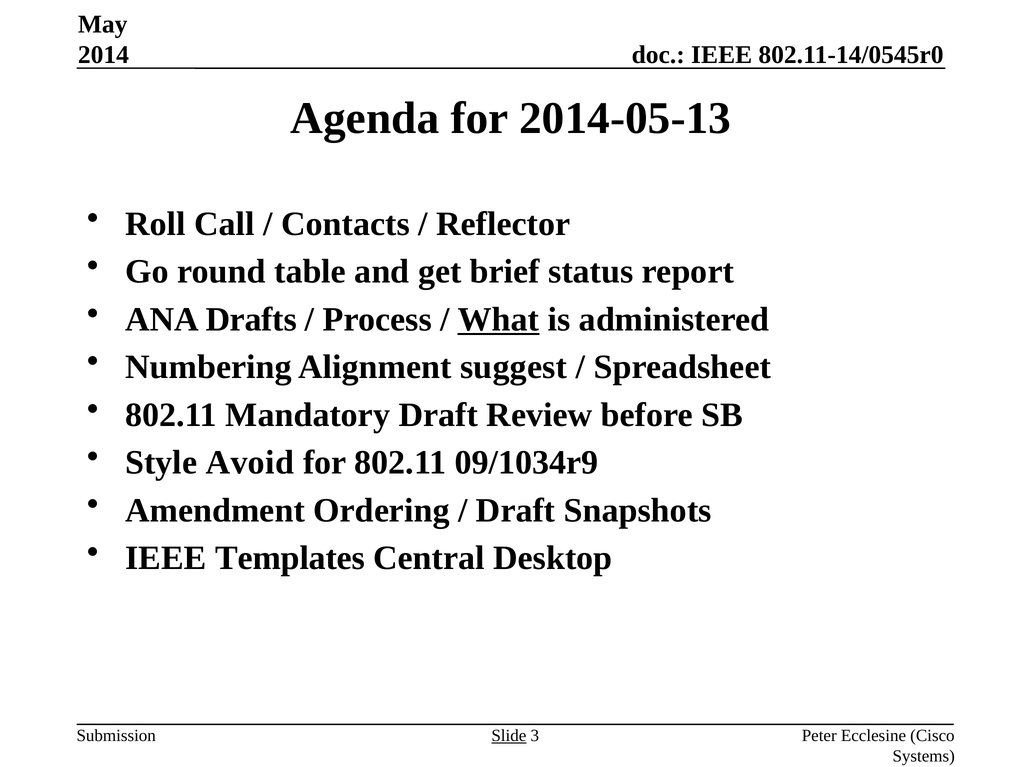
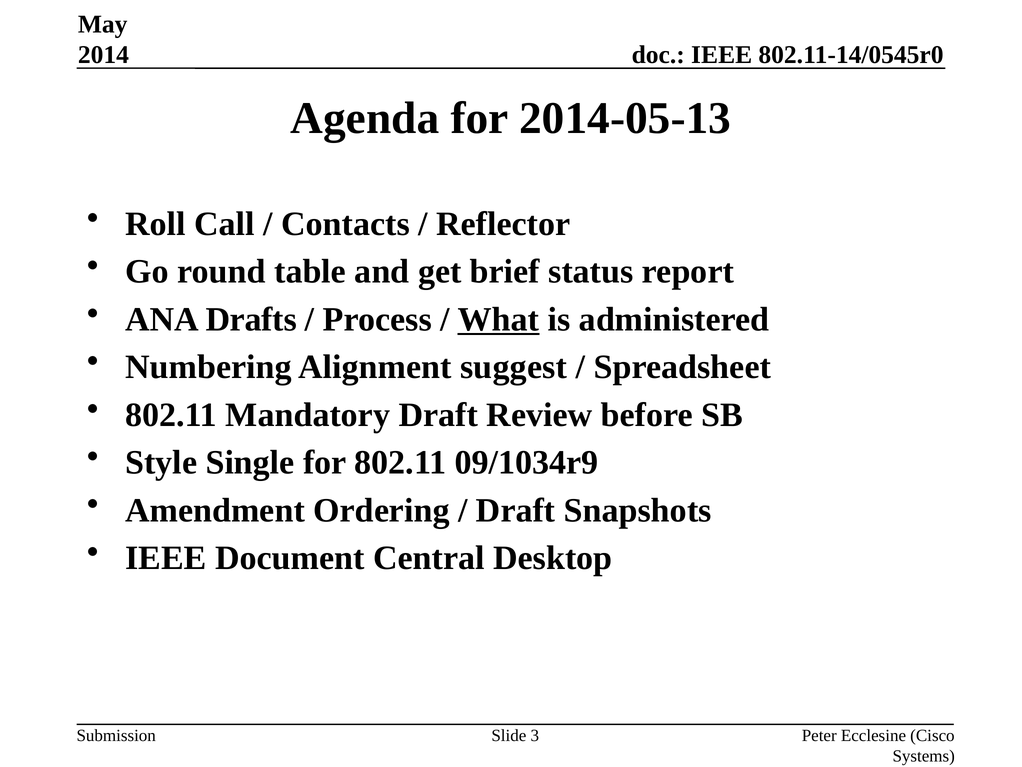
Avoid: Avoid -> Single (250, 462)
Templates: Templates -> Document (290, 558)
Slide underline: present -> none (509, 735)
